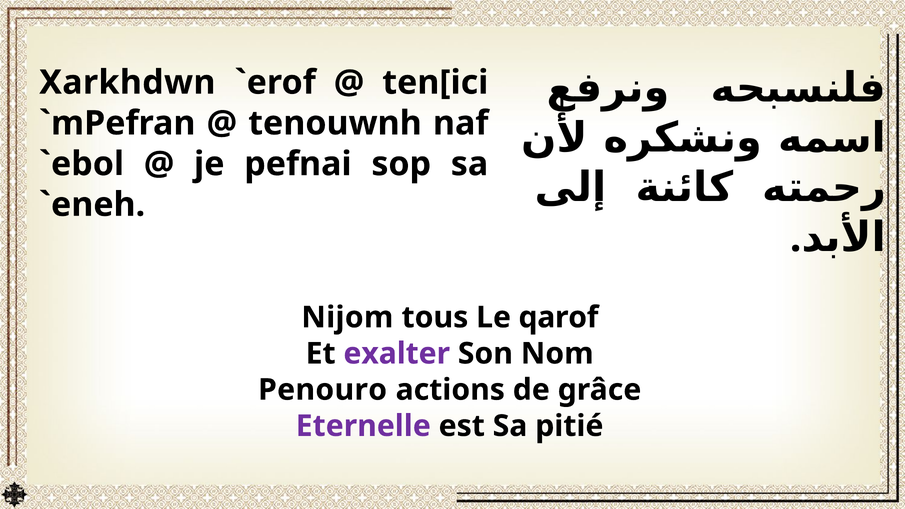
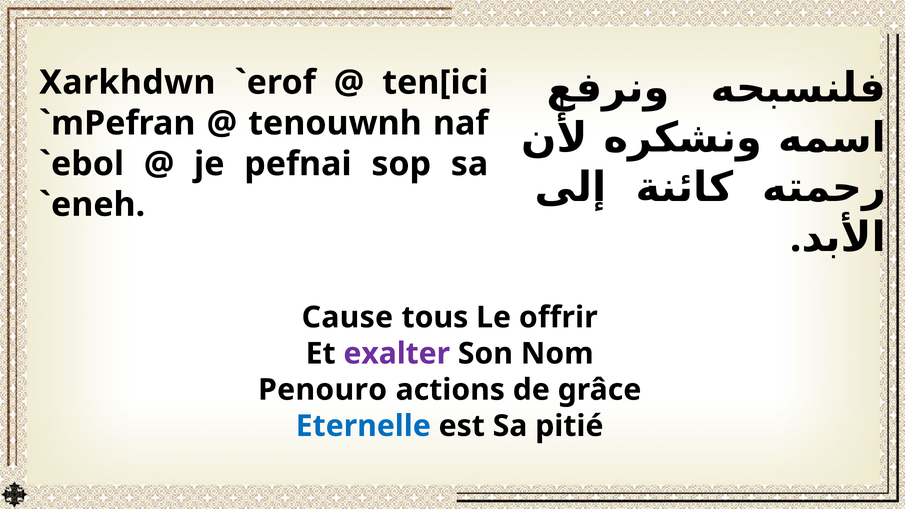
Nijom: Nijom -> Cause (347, 317)
qarof: qarof -> offrir (558, 317)
Eternelle colour: purple -> blue (363, 426)
